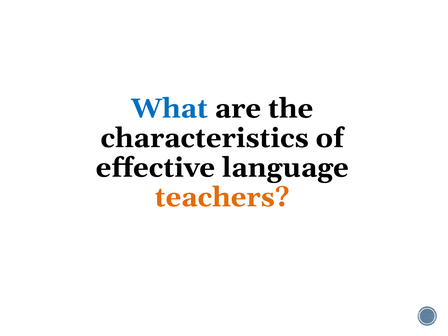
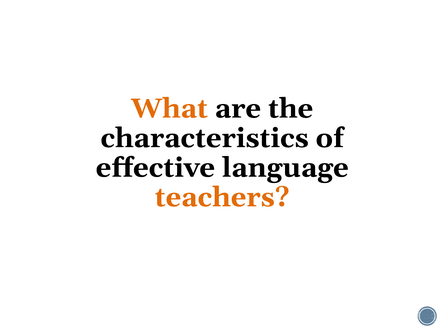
What colour: blue -> orange (170, 109)
